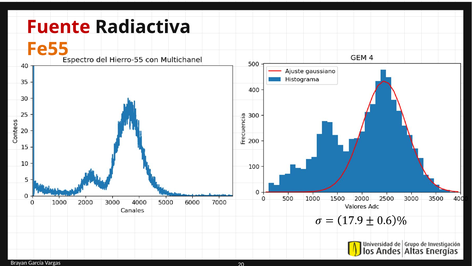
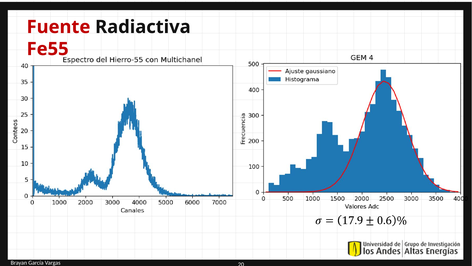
Fe55 colour: orange -> red (48, 49)
